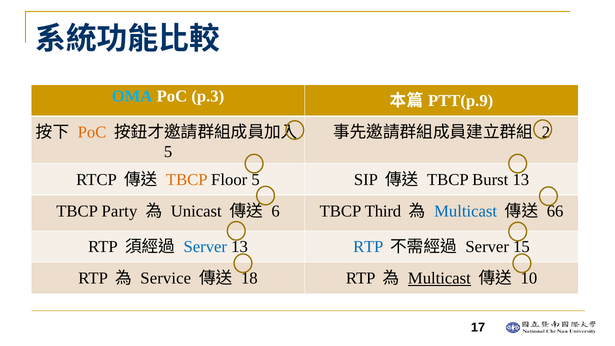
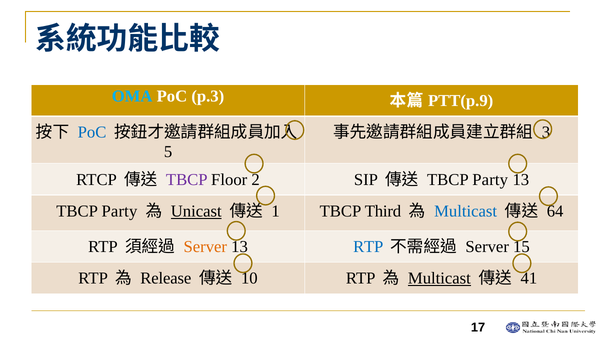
PoC colour: orange -> blue (92, 132)
2: 2 -> 3 (546, 132)
TBCP colour: orange -> purple (187, 180)
Floor 5: 5 -> 2 (256, 180)
Burst: Burst -> Party (490, 180)
Unicast underline: none -> present (196, 211)
6: 6 -> 1 (276, 211)
66: 66 -> 64 (555, 211)
Server colour: blue -> orange (205, 247)
Service: Service -> Release (166, 278)
18: 18 -> 10 (249, 278)
10: 10 -> 41 (529, 278)
